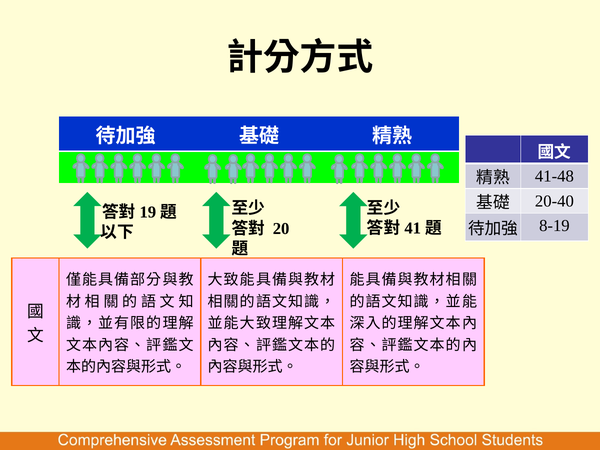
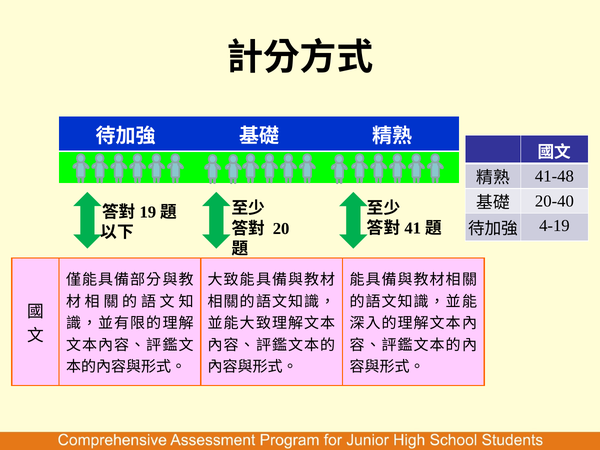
8-19: 8-19 -> 4-19 (554, 226)
